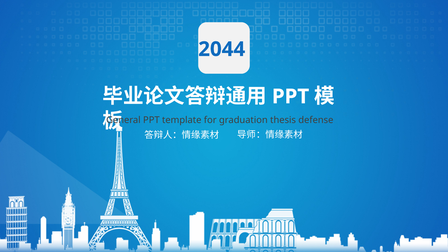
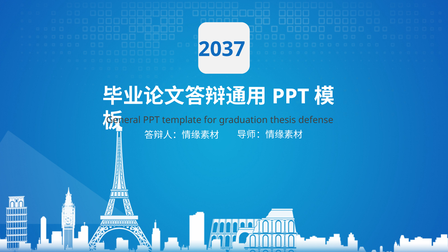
2044: 2044 -> 2037 (222, 49)
